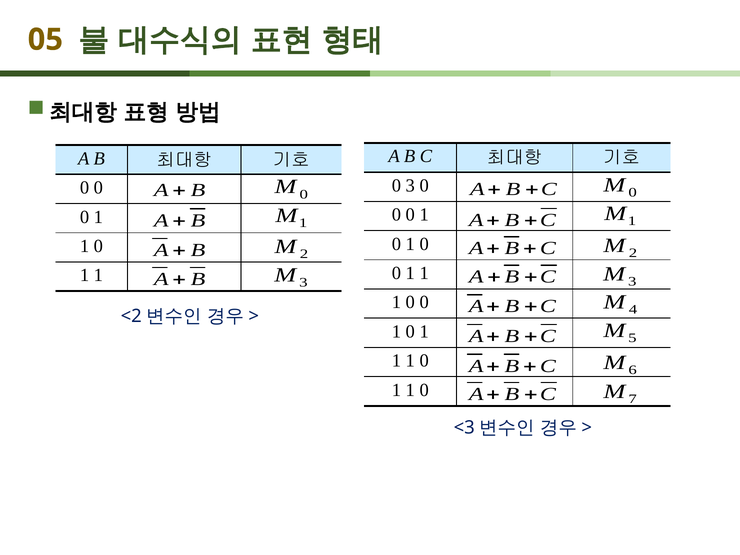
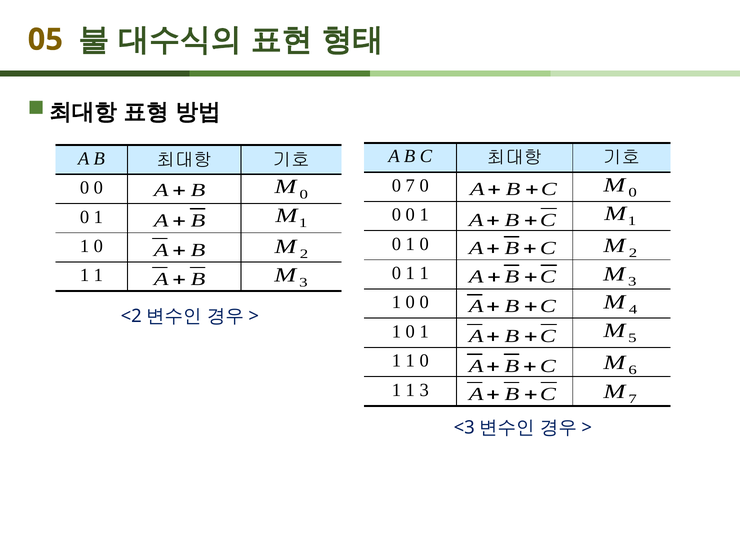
0 3: 3 -> 7 (410, 186)
0: 0 -> 3 (424, 390)
